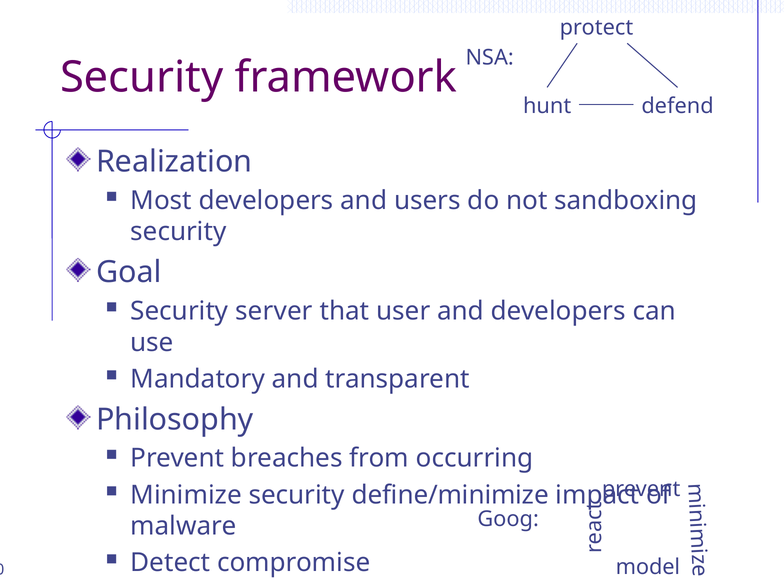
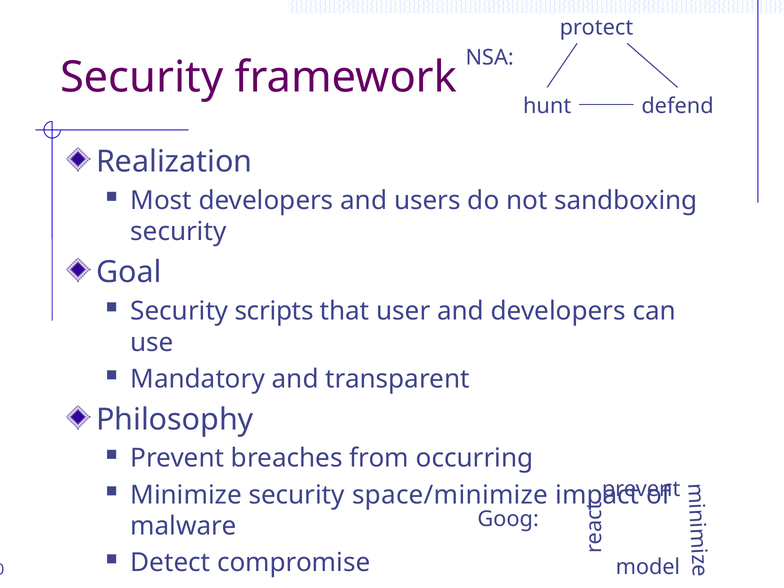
server: server -> scripts (274, 311)
define/minimize: define/minimize -> space/minimize (450, 495)
